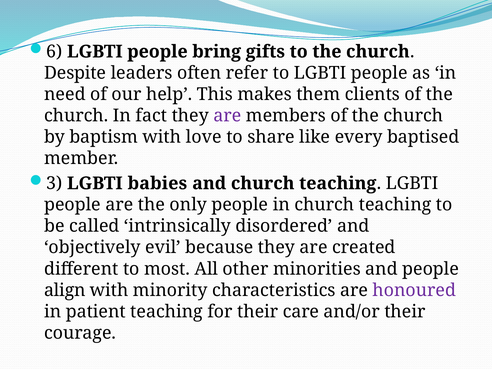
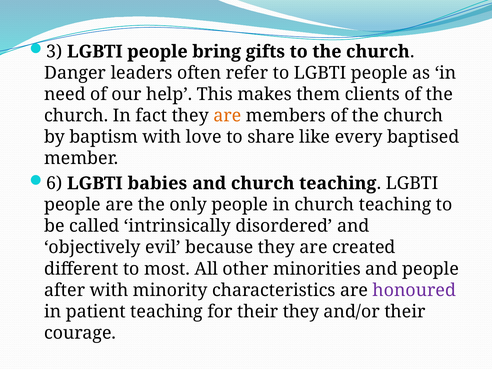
6: 6 -> 3 (54, 52)
Despite: Despite -> Danger (75, 73)
are colour: purple -> orange (227, 116)
3: 3 -> 6 (54, 183)
align: align -> after (65, 290)
their care: care -> they (301, 312)
